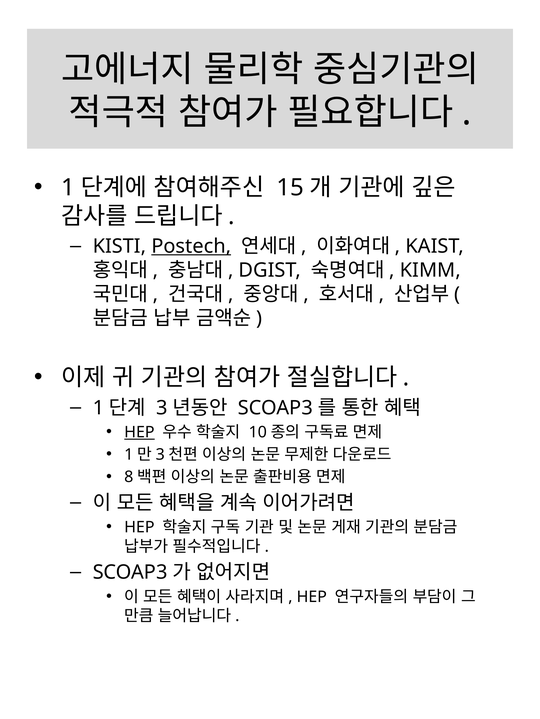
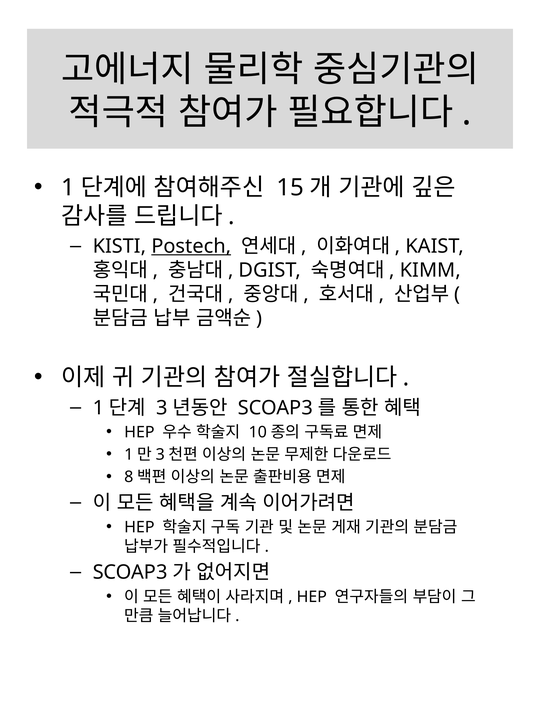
HEP underline: present -> none (139, 433)
